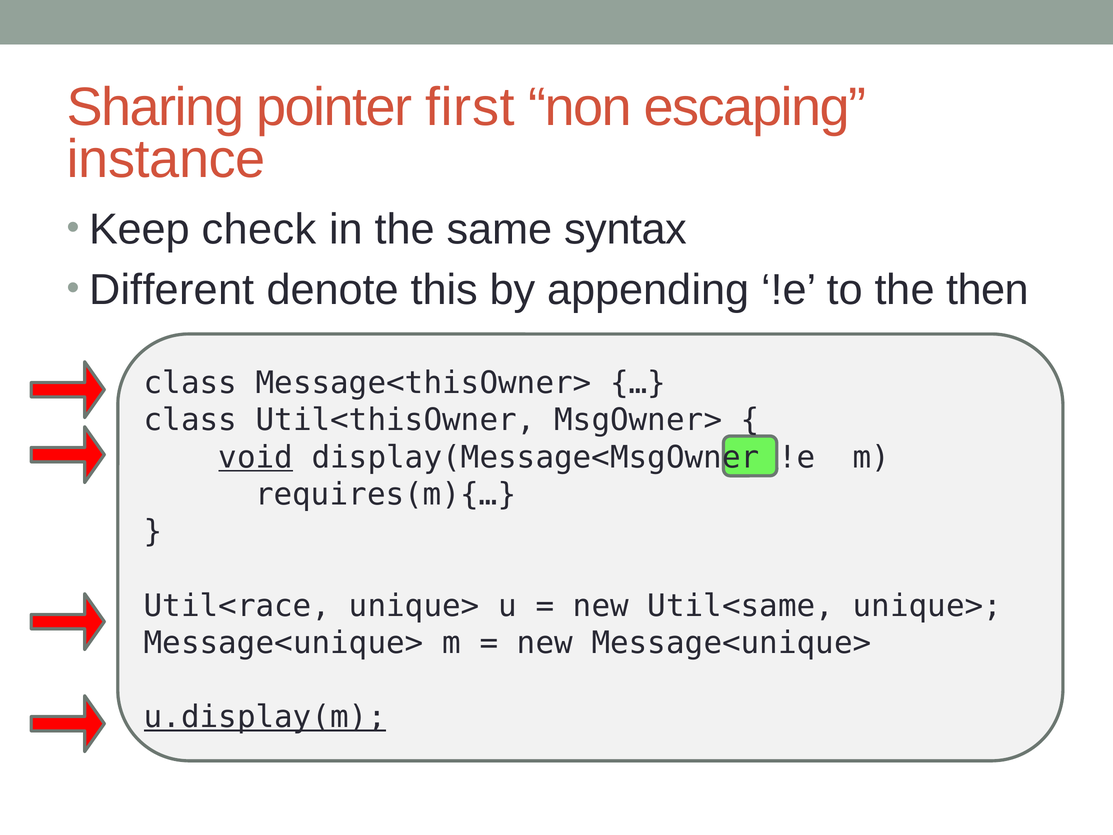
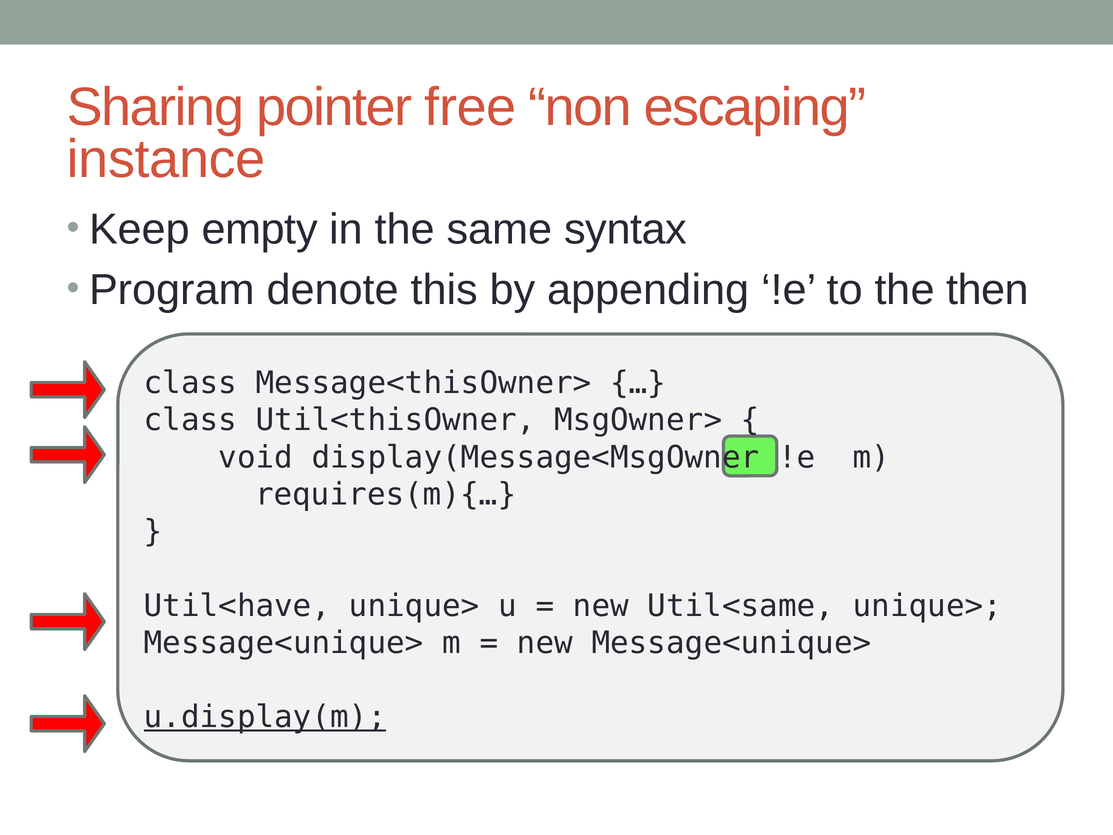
first: first -> free (470, 107)
check: check -> empty (260, 229)
Different: Different -> Program (172, 290)
void underline: present -> none (256, 457)
Util<race: Util<race -> Util<have (237, 606)
